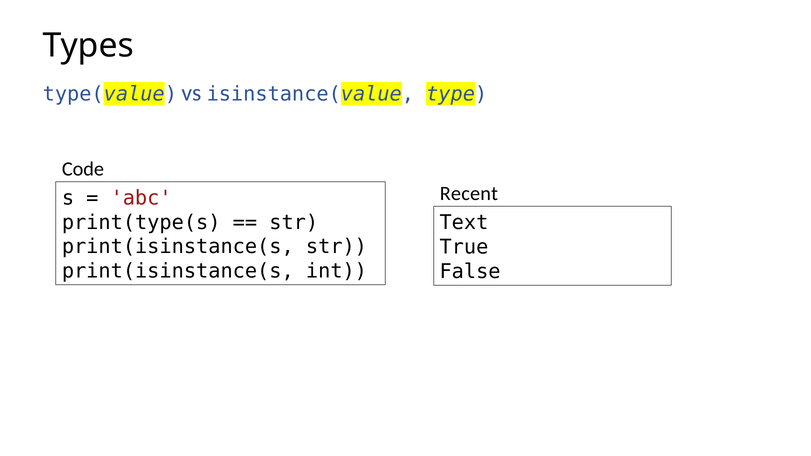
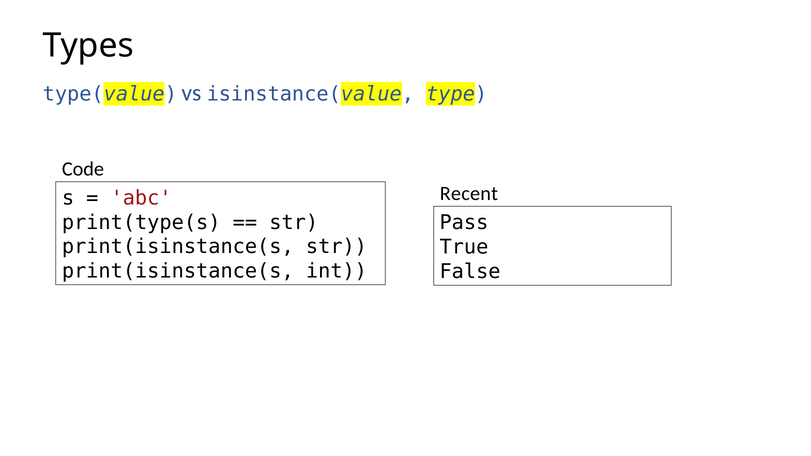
Text: Text -> Pass (464, 223)
